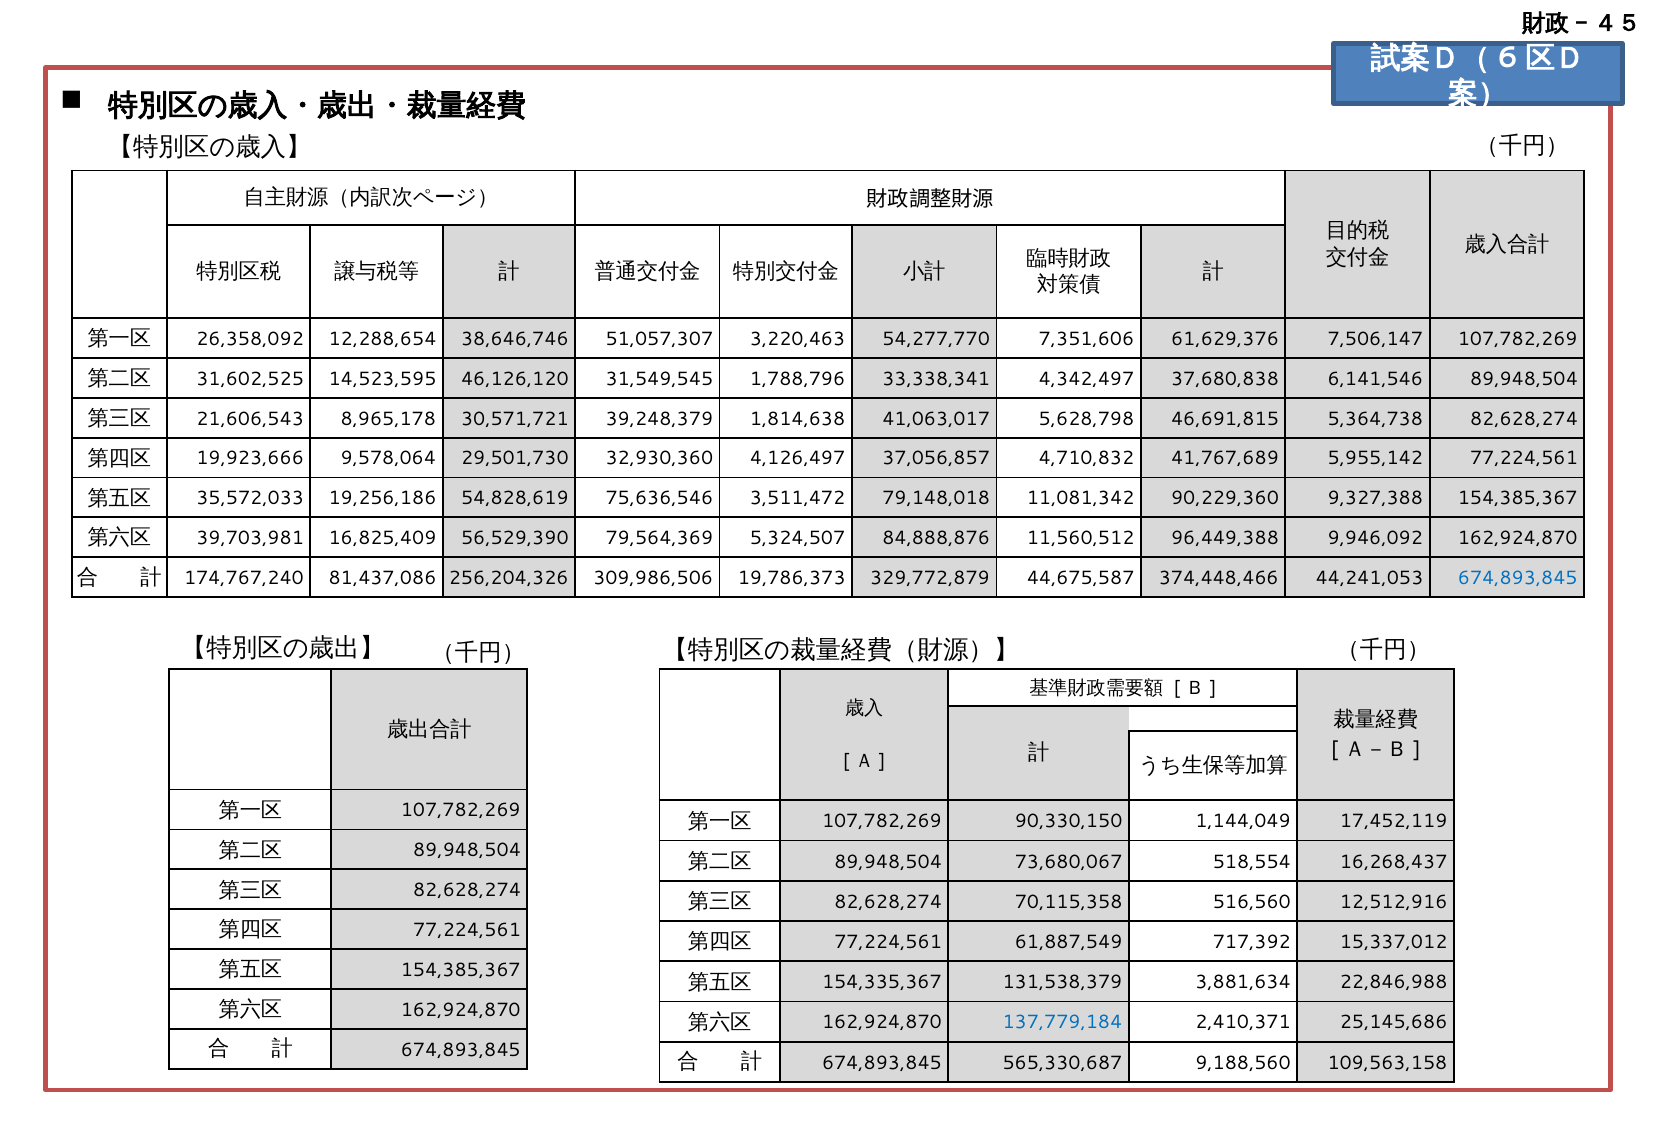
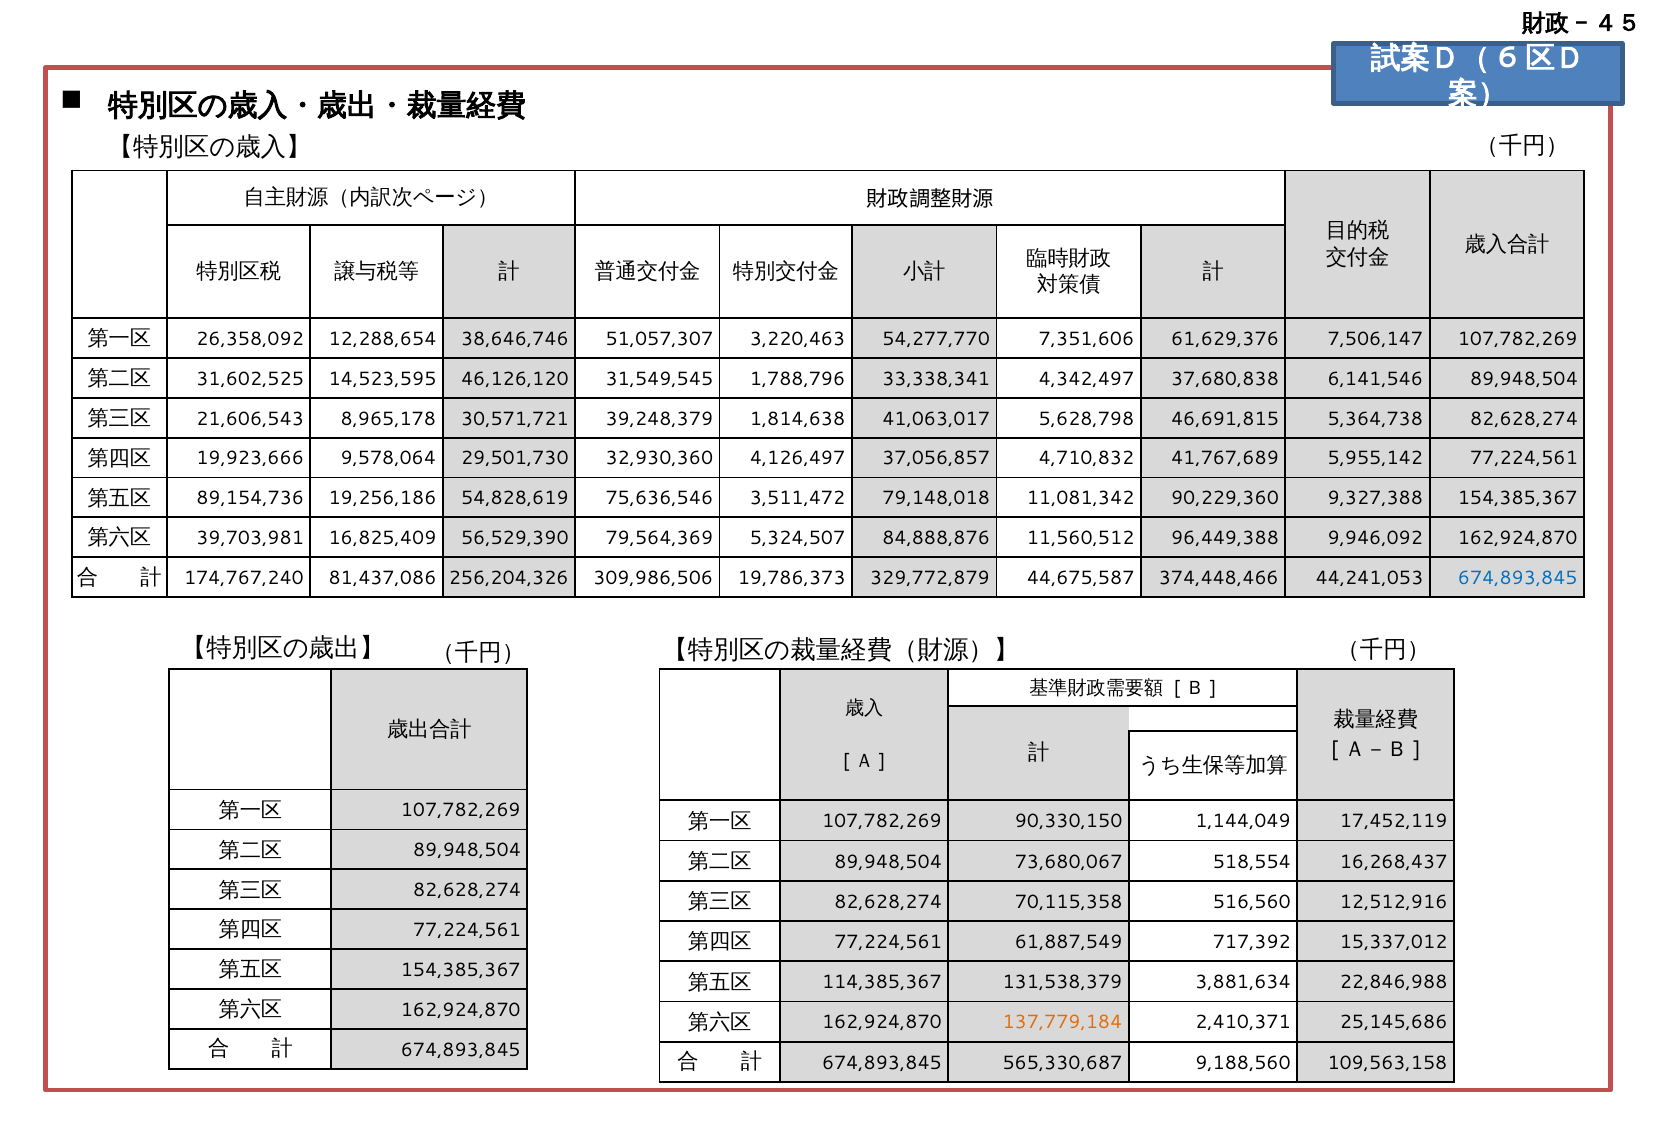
35,572,033: 35,572,033 -> 89,154,736 (250, 499)
154,335,367: 154,335,367 -> 114,385,367 (882, 983)
137,779,184 colour: blue -> orange (1062, 1023)
